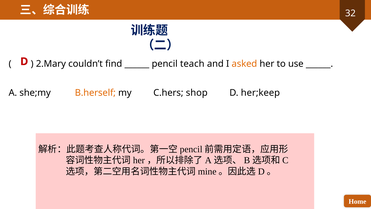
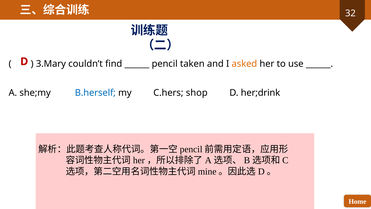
2.Mary: 2.Mary -> 3.Mary (51, 64)
teach: teach -> taken (192, 64)
B.herself colour: orange -> blue (95, 93)
her;keep: her;keep -> her;drink (260, 93)
